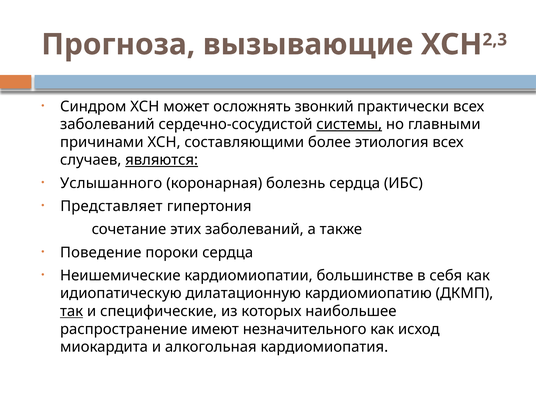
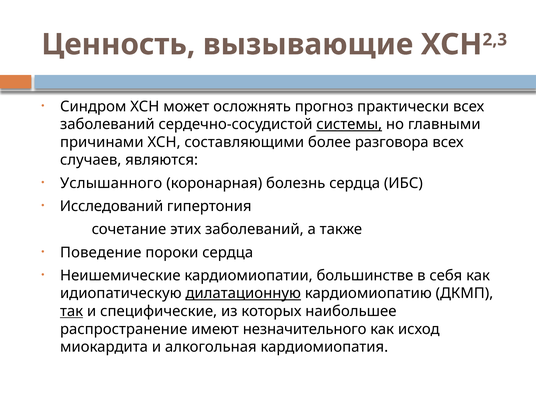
Прогноза: Прогноза -> Ценность (118, 45)
звонкий: звонкий -> прогноз (324, 106)
этиология: этиология -> разговора (392, 142)
являются underline: present -> none (162, 160)
Представляет: Представляет -> Исследований (112, 206)
дилатационную underline: none -> present (243, 293)
